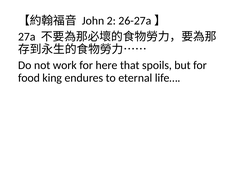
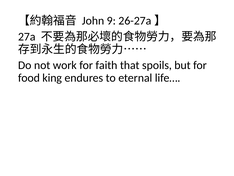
2: 2 -> 9 (111, 21)
here: here -> faith (106, 65)
